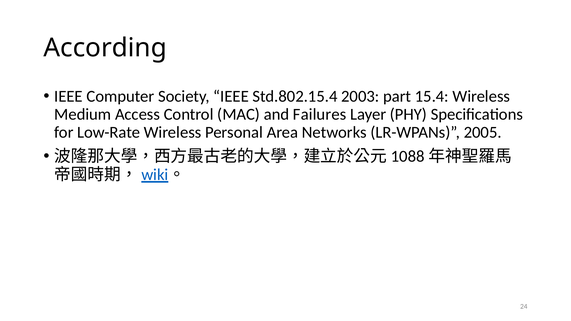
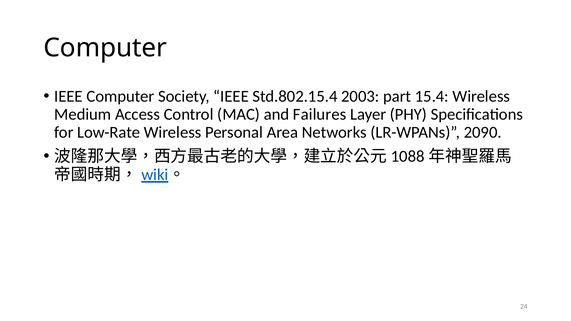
According: According -> Computer (105, 48)
2005: 2005 -> 2090 (483, 133)
